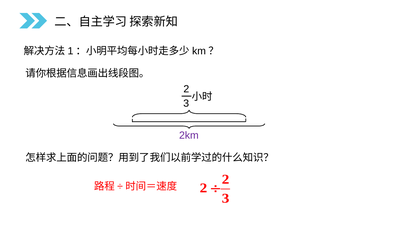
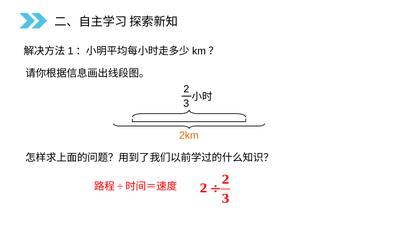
2km colour: purple -> orange (189, 135)
